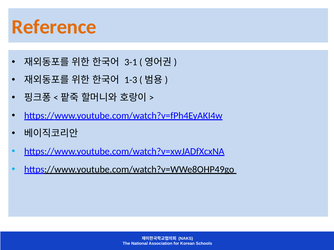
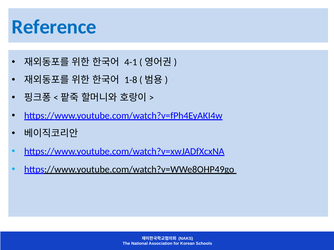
Reference colour: orange -> blue (54, 27)
3-1: 3-1 -> 4-1 (131, 62)
1-3: 1-3 -> 1-8 (131, 80)
